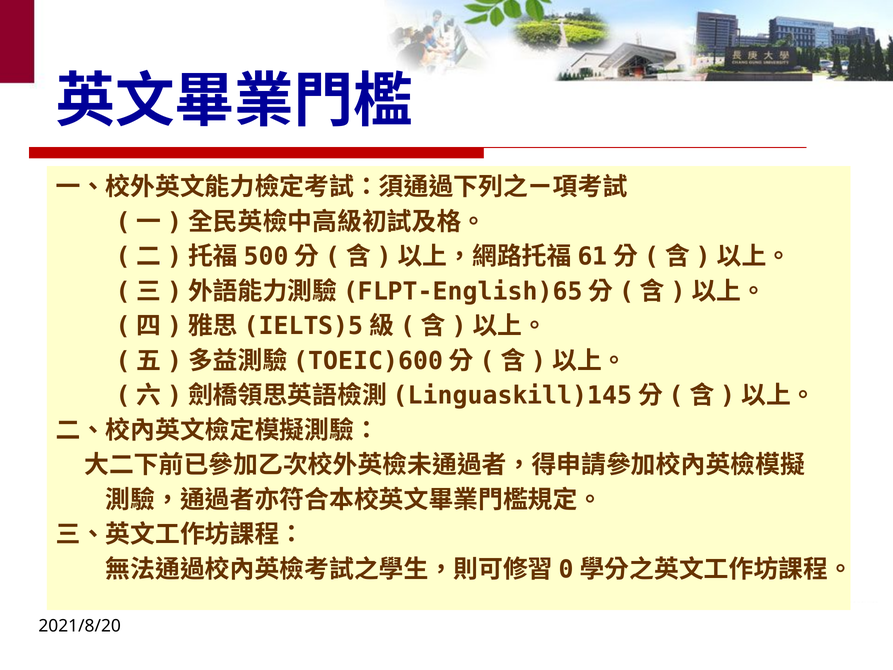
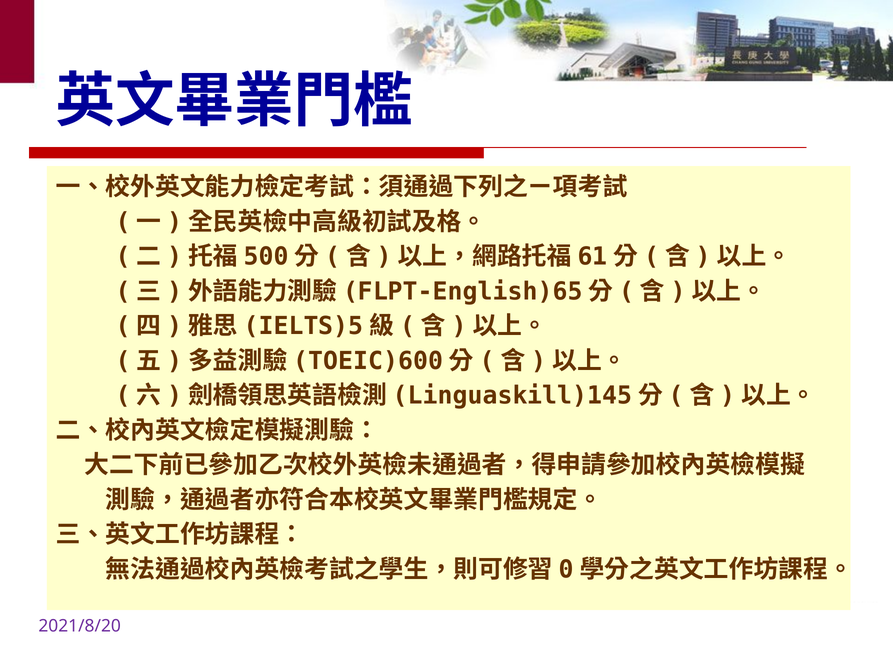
2021/8/20 colour: black -> purple (80, 626)
